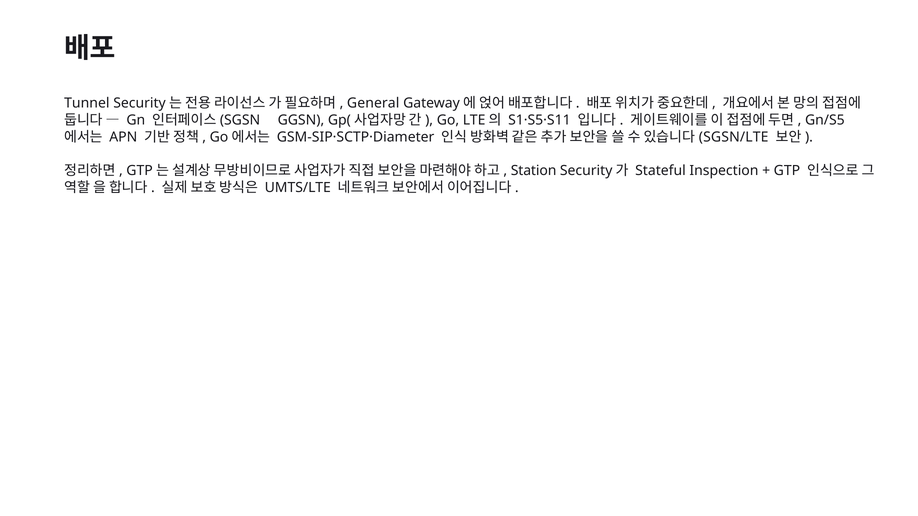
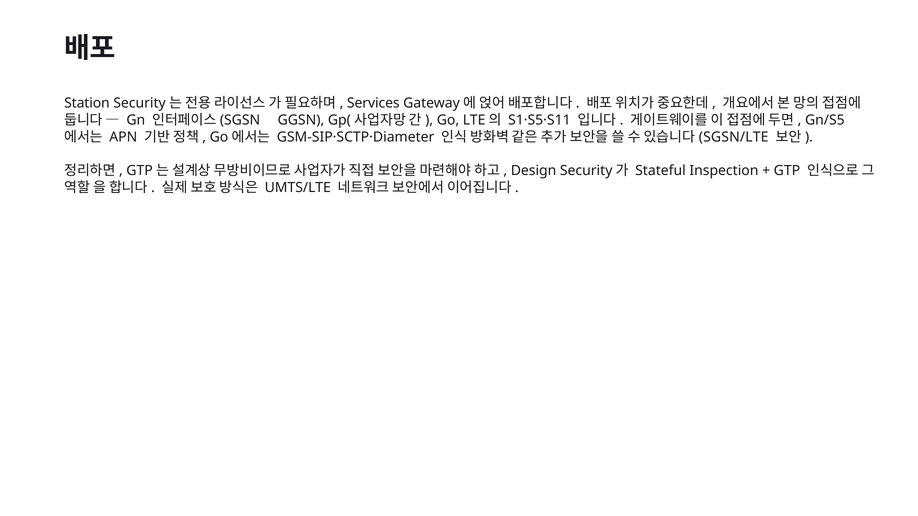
Tunnel: Tunnel -> Station (87, 103)
General: General -> Services (373, 103)
Station: Station -> Design (534, 171)
